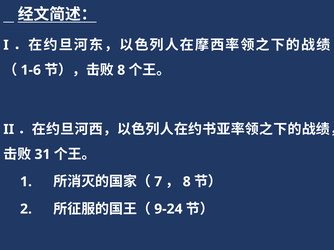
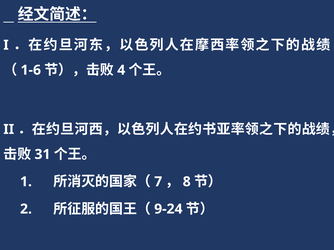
8: 8 -> 4 (121, 70)
